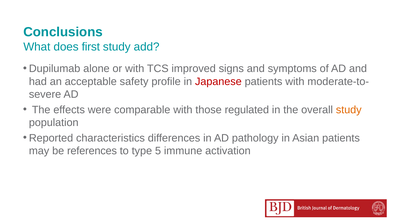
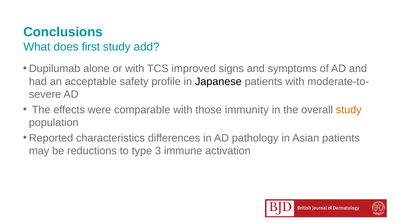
Japanese colour: red -> black (218, 82)
regulated: regulated -> immunity (247, 110)
references: references -> reductions (92, 151)
5: 5 -> 3 (158, 151)
